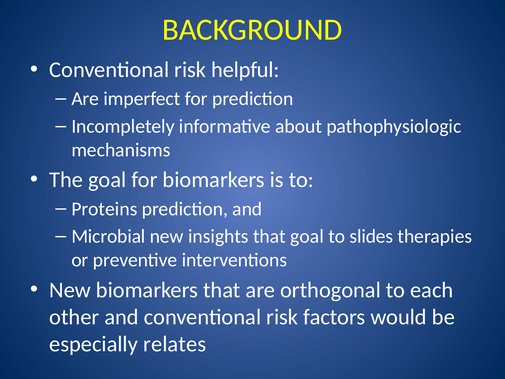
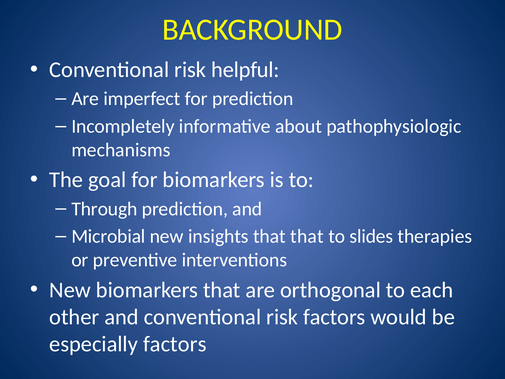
Proteins: Proteins -> Through (104, 209)
that goal: goal -> that (307, 236)
especially relates: relates -> factors (175, 344)
